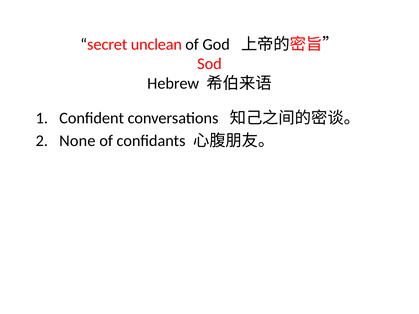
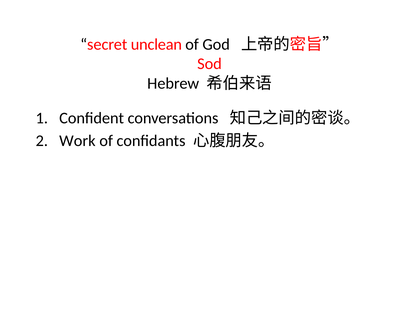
None: None -> Work (77, 141)
